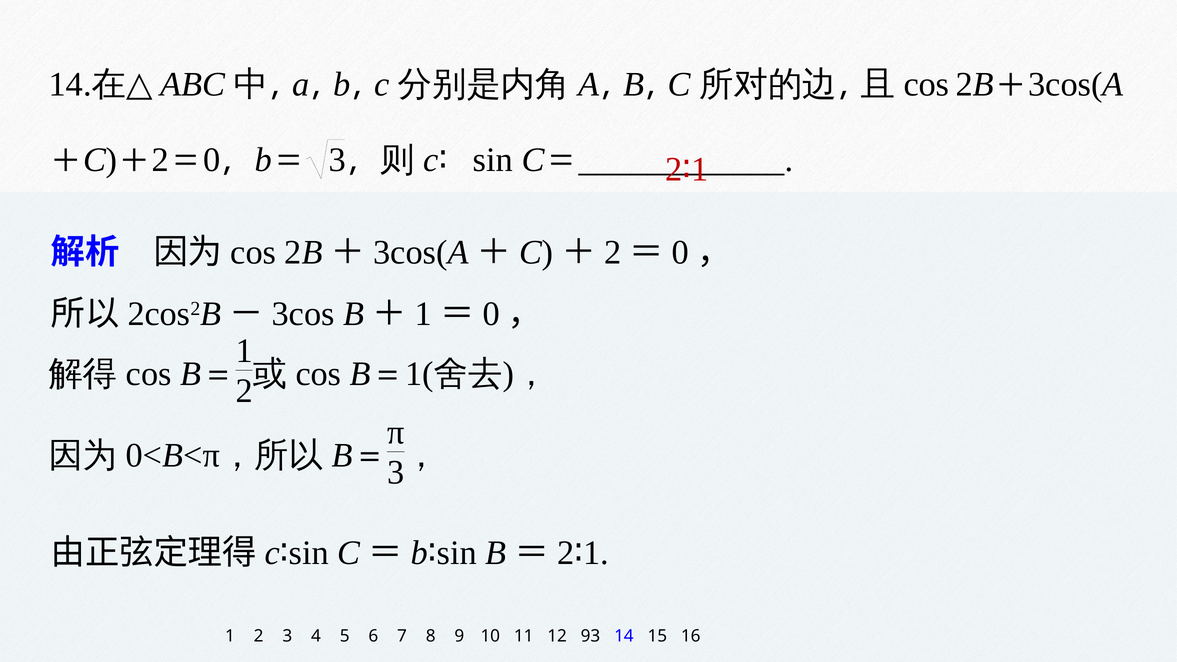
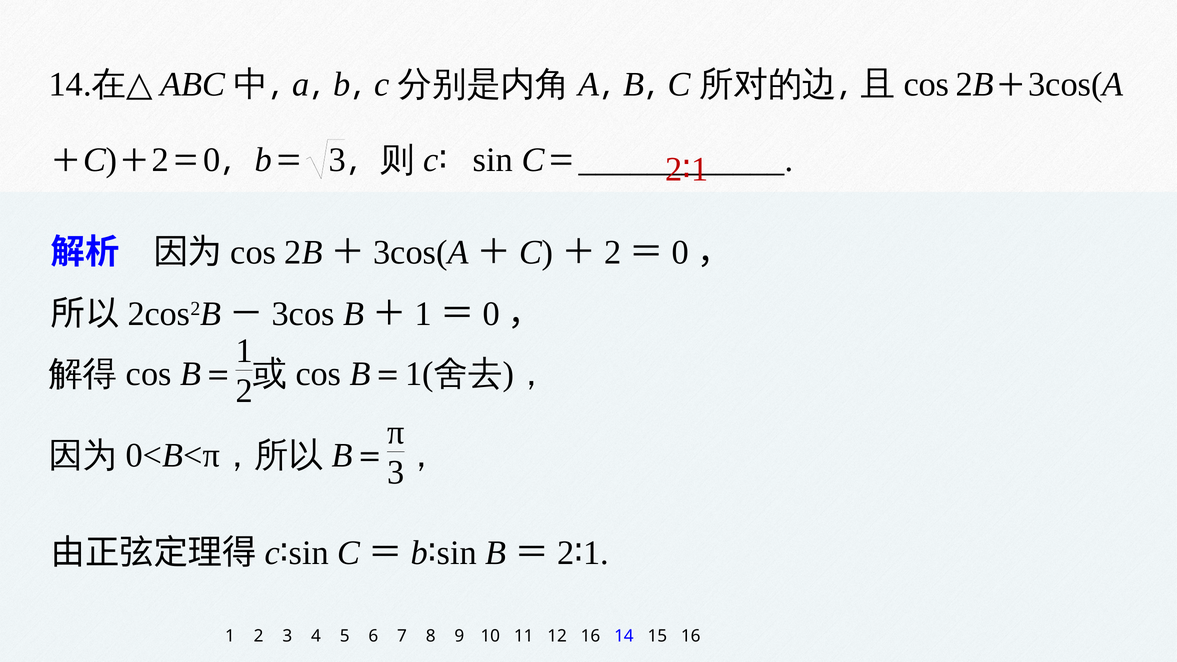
12 93: 93 -> 16 (591, 636)
